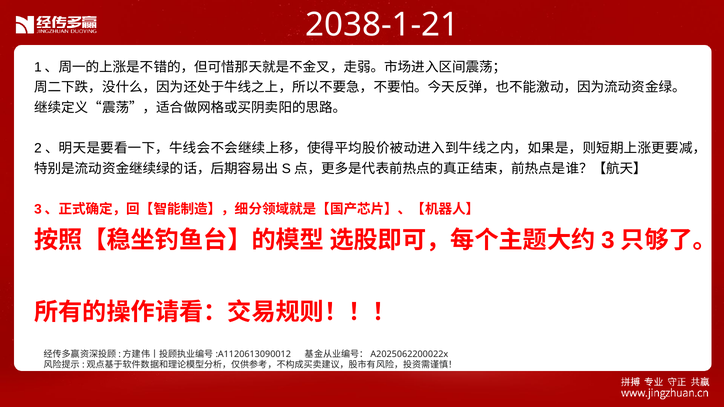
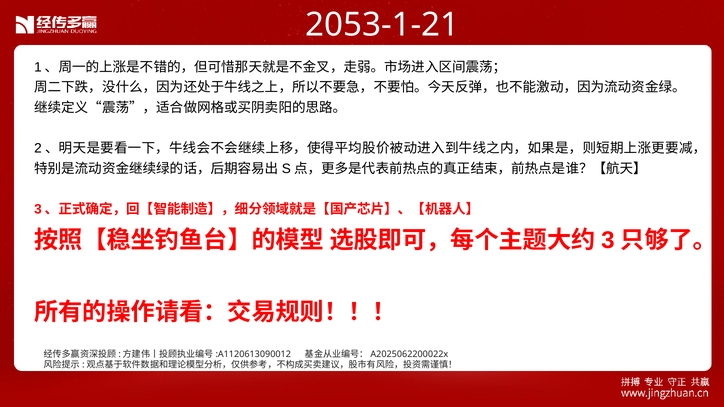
2038-1-21: 2038-1-21 -> 2053-1-21 (382, 25)
